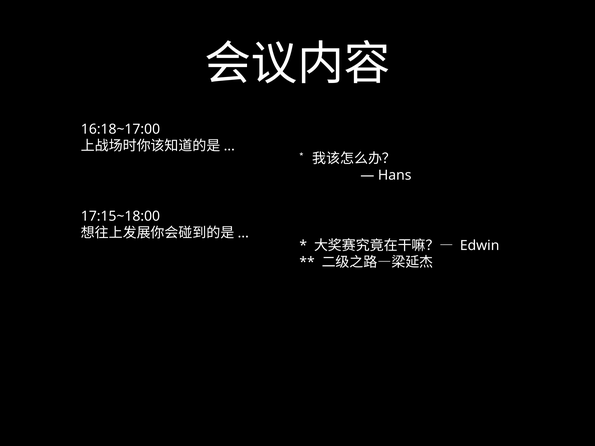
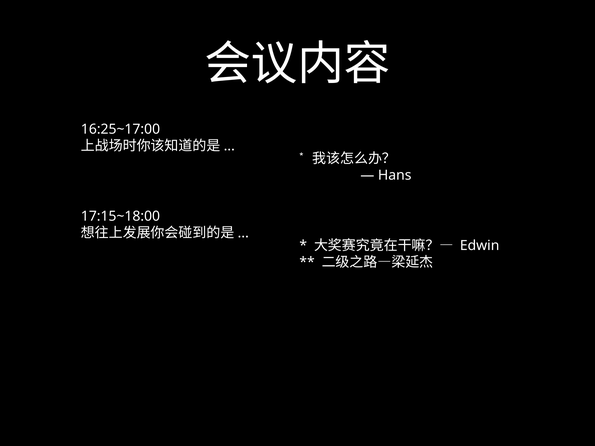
16:18~17:00: 16:18~17:00 -> 16:25~17:00 (120, 129)
